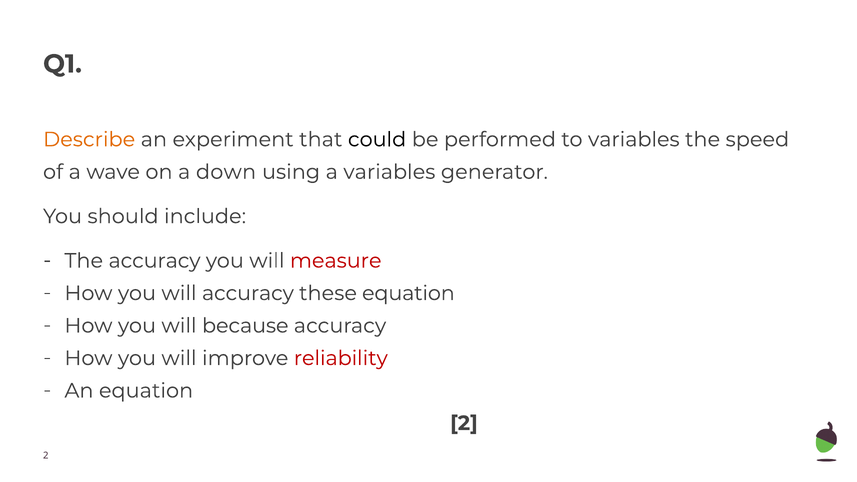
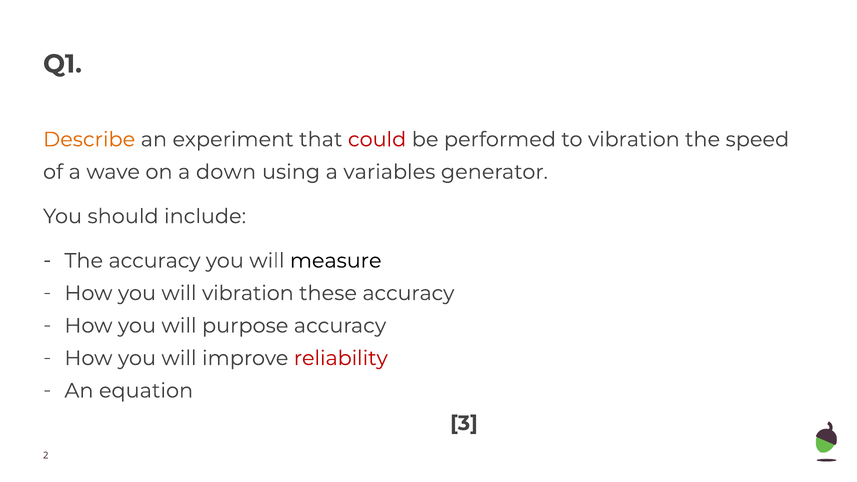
could colour: black -> red (377, 139)
to variables: variables -> vibration (634, 139)
measure colour: red -> black (336, 261)
will accuracy: accuracy -> vibration (248, 293)
these equation: equation -> accuracy (408, 293)
because: because -> purpose (245, 326)
2: 2 -> 3 (464, 423)
